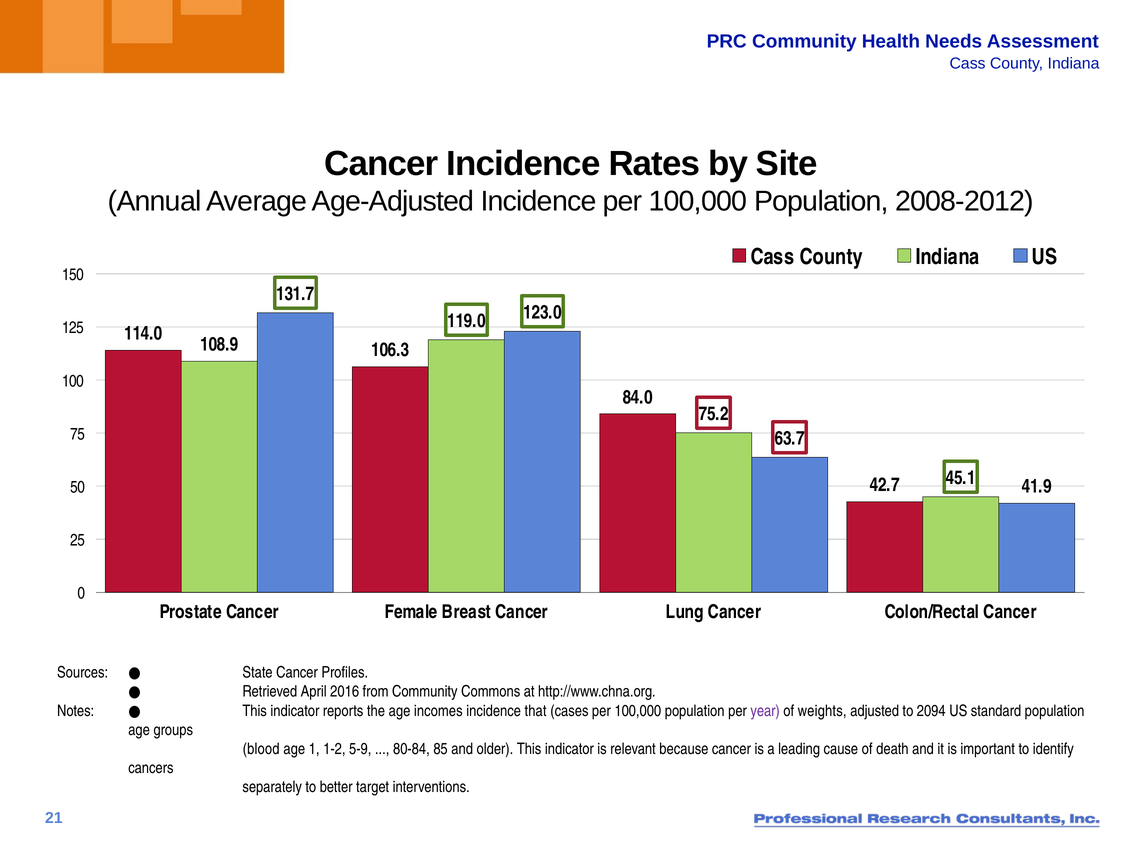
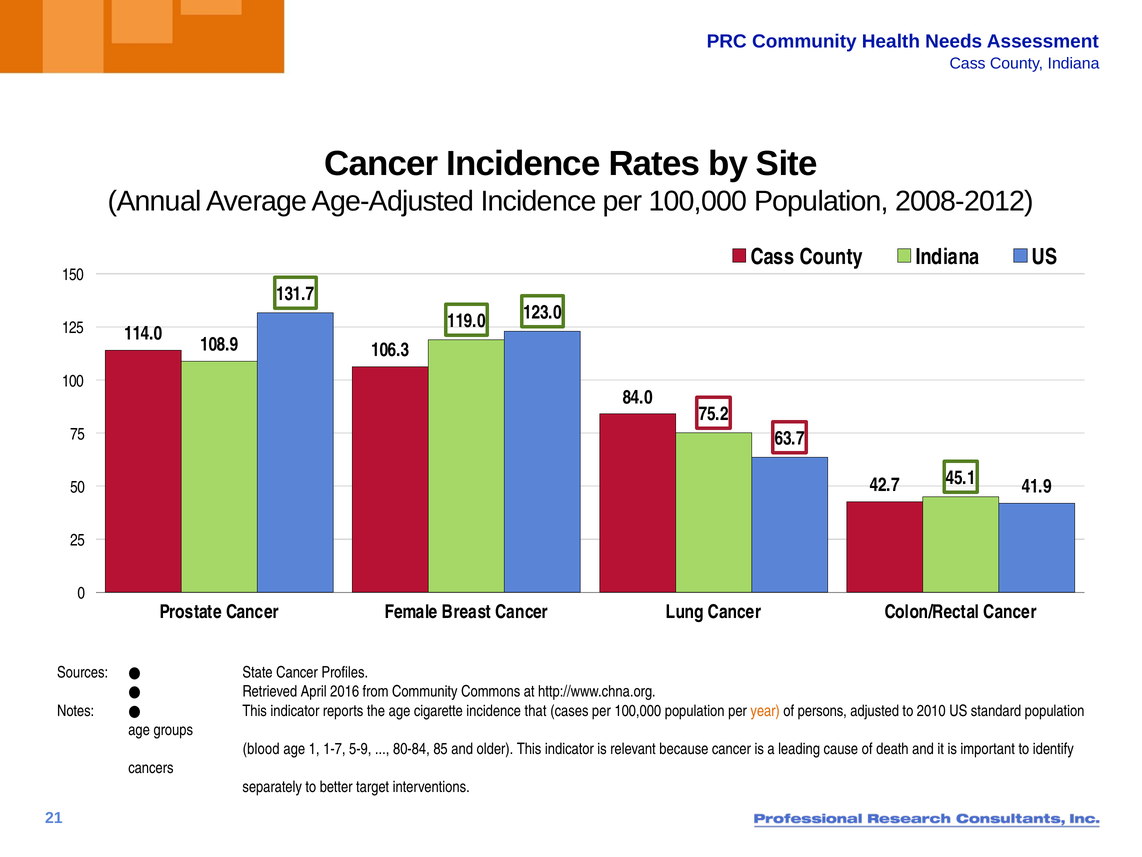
incomes: incomes -> cigarette (438, 710)
year colour: purple -> orange (765, 710)
weights: weights -> persons (822, 710)
2094: 2094 -> 2010 (931, 710)
1-2: 1-2 -> 1-7 (334, 749)
